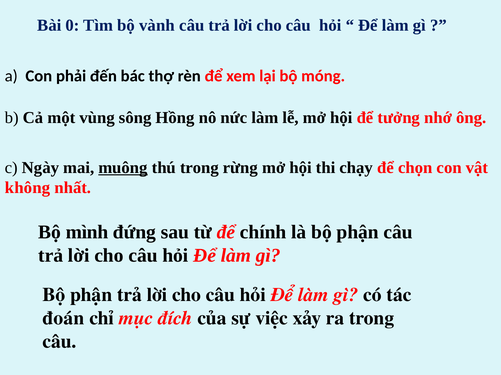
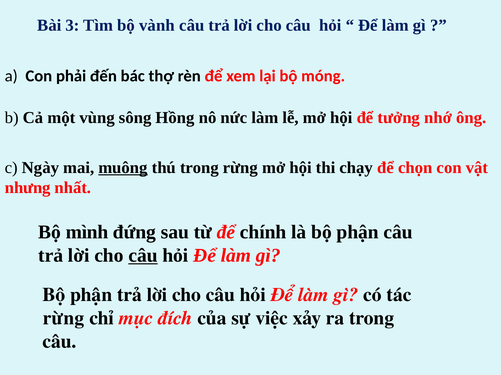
0: 0 -> 3 (72, 25)
không: không -> nhưng (28, 188)
câu underline: none -> present (143, 256)
đoán: đoán -> rừng (63, 319)
